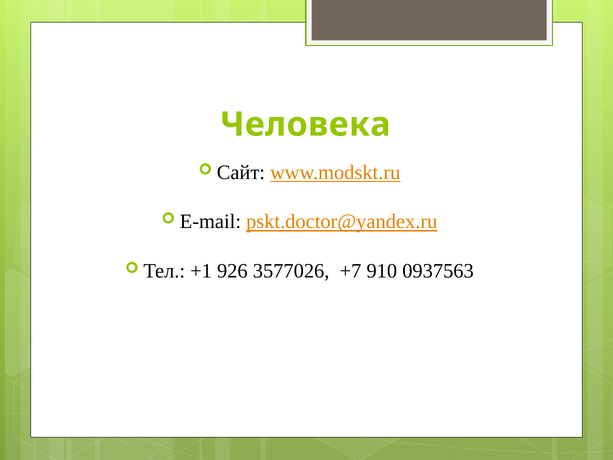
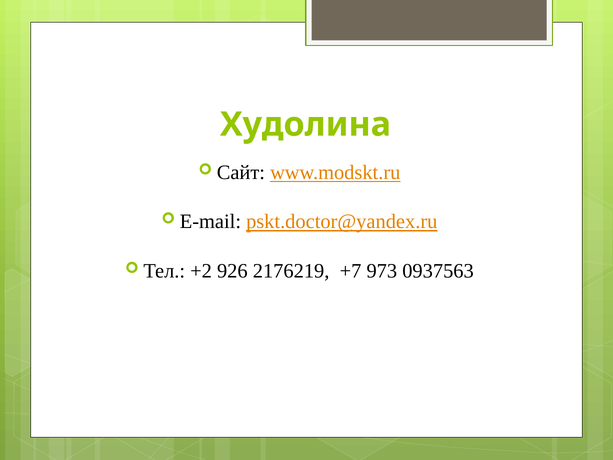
Человека: Человека -> Худолина (305, 124)
+1: +1 -> +2 (201, 271)
3577026: 3577026 -> 2176219 (291, 271)
910: 910 -> 973 (382, 271)
